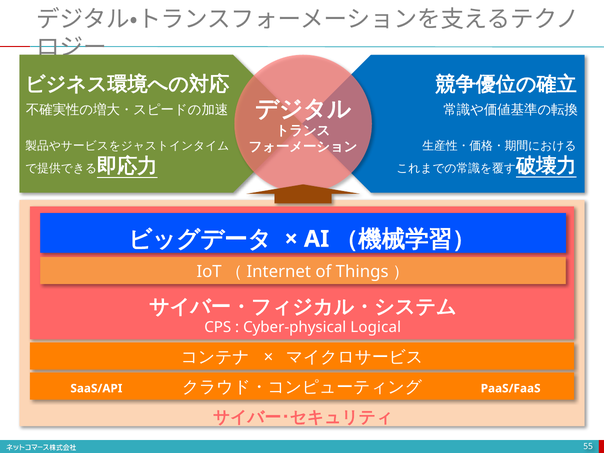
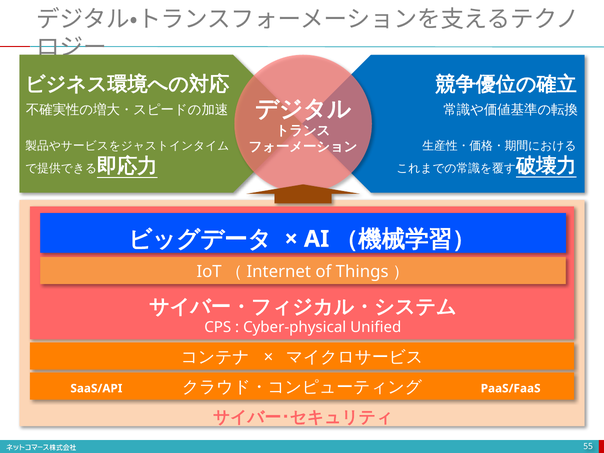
Logical: Logical -> Unified (376, 327)
